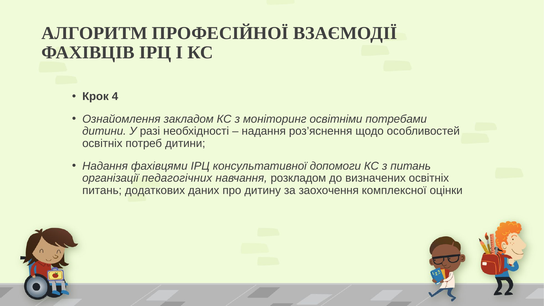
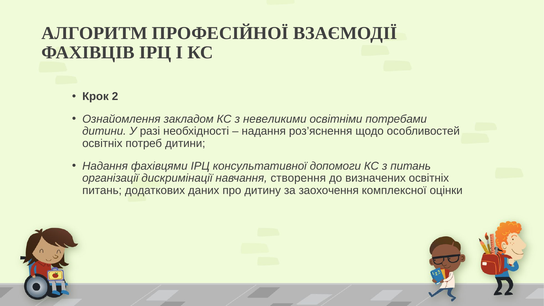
4: 4 -> 2 (115, 97)
моніторинг: моніторинг -> невеликими (275, 119)
педагогічних: педагогічних -> дискримінації (177, 178)
розкладом: розкладом -> створення (298, 178)
